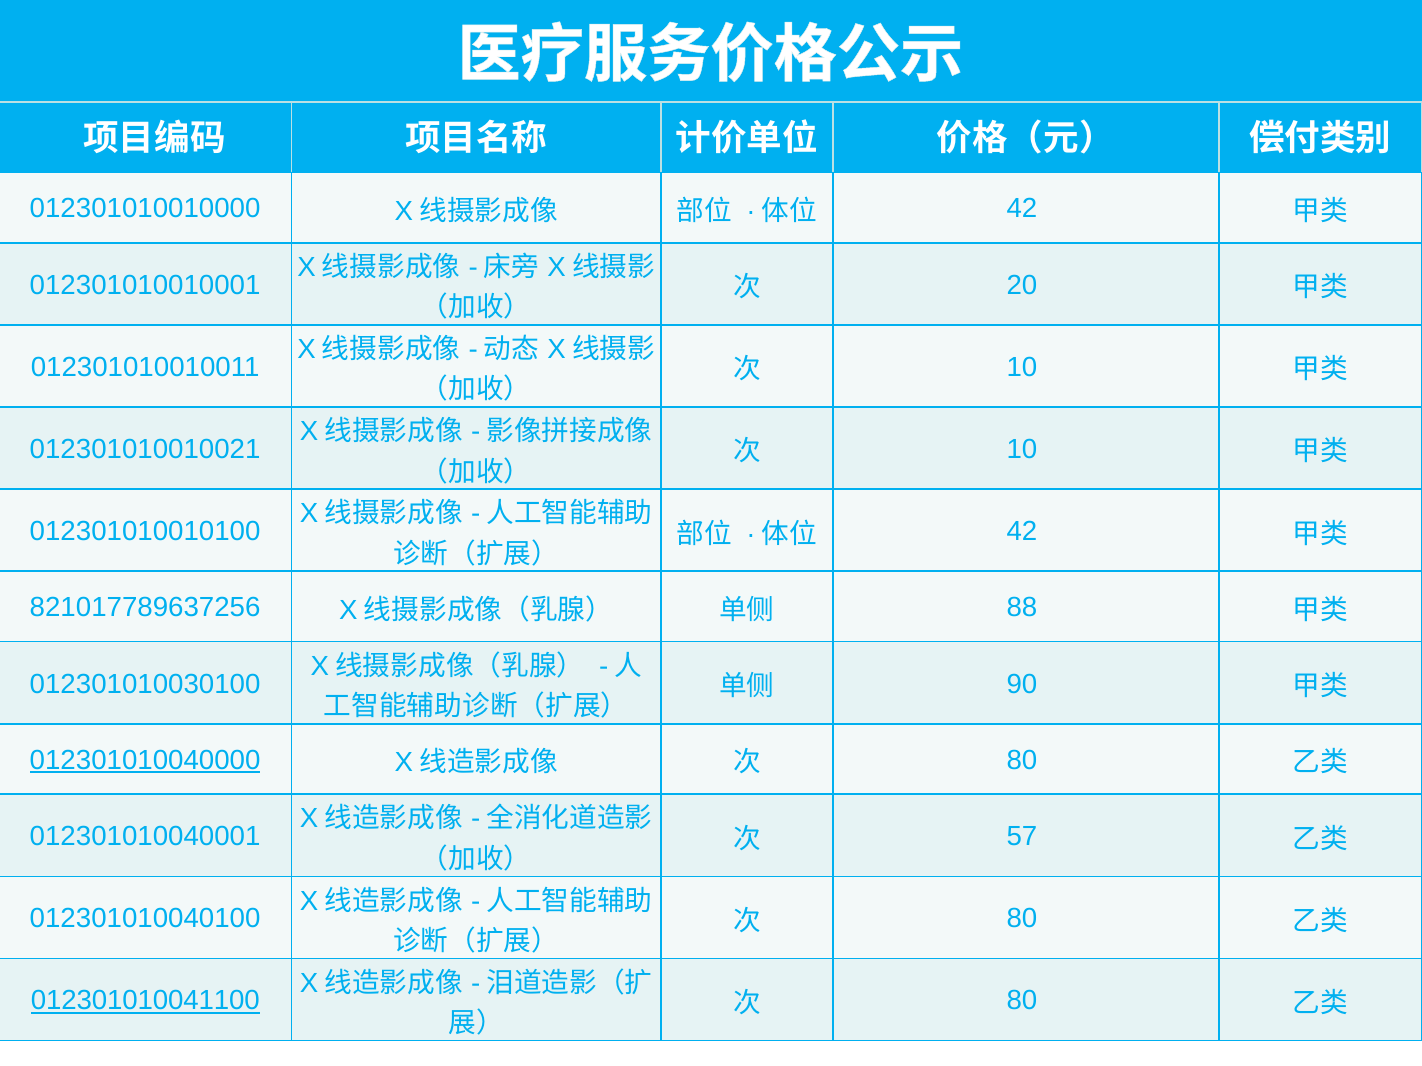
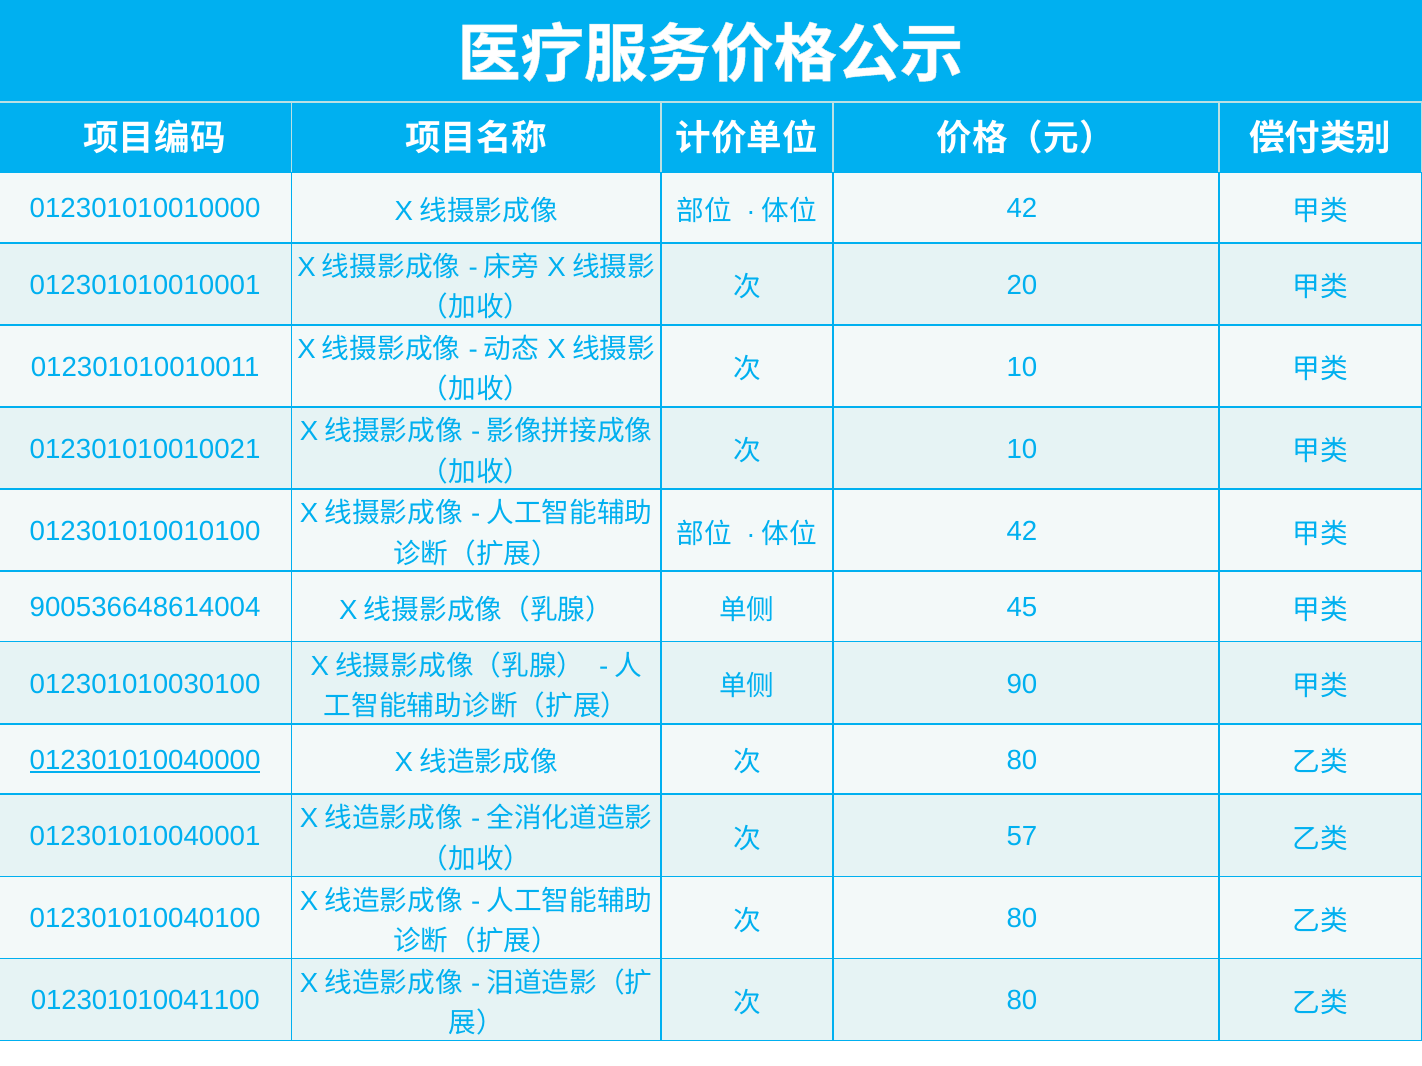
821017789637256: 821017789637256 -> 900536648614004 (145, 608)
88: 88 -> 45 (1022, 608)
012301010041100 underline: present -> none (145, 1001)
